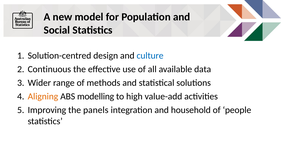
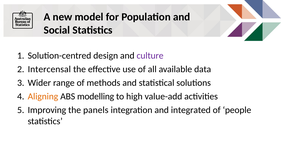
culture colour: blue -> purple (150, 56)
Continuous: Continuous -> Intercensal (49, 69)
household: household -> integrated (191, 110)
